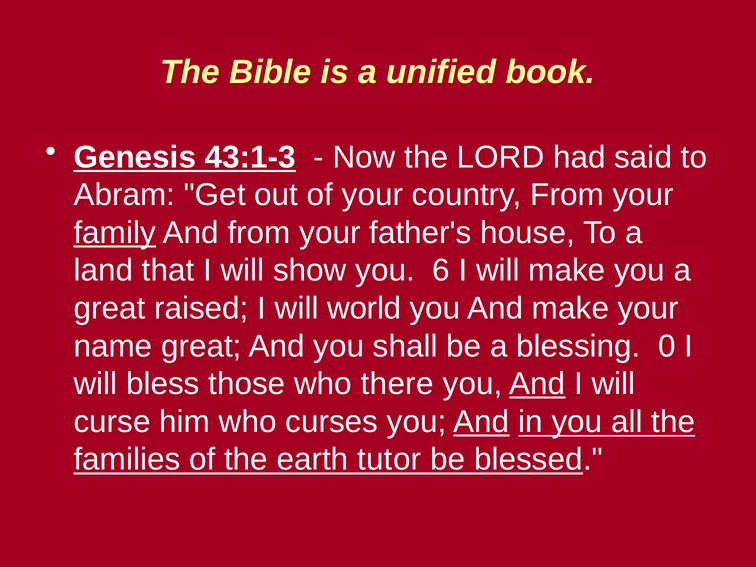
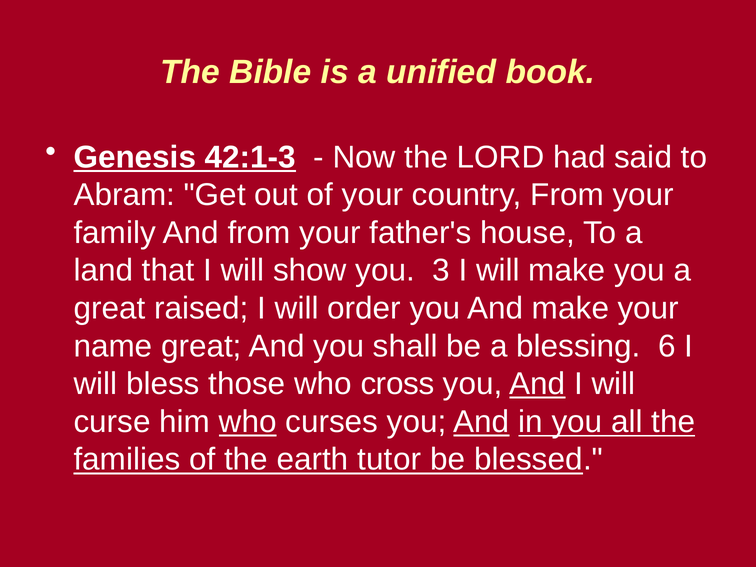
43:1-3: 43:1-3 -> 42:1-3 (250, 157)
family underline: present -> none (115, 233)
6: 6 -> 3 (441, 271)
world: world -> order (364, 308)
0: 0 -> 6 (667, 346)
there: there -> cross (398, 384)
who underline: none -> present (248, 422)
